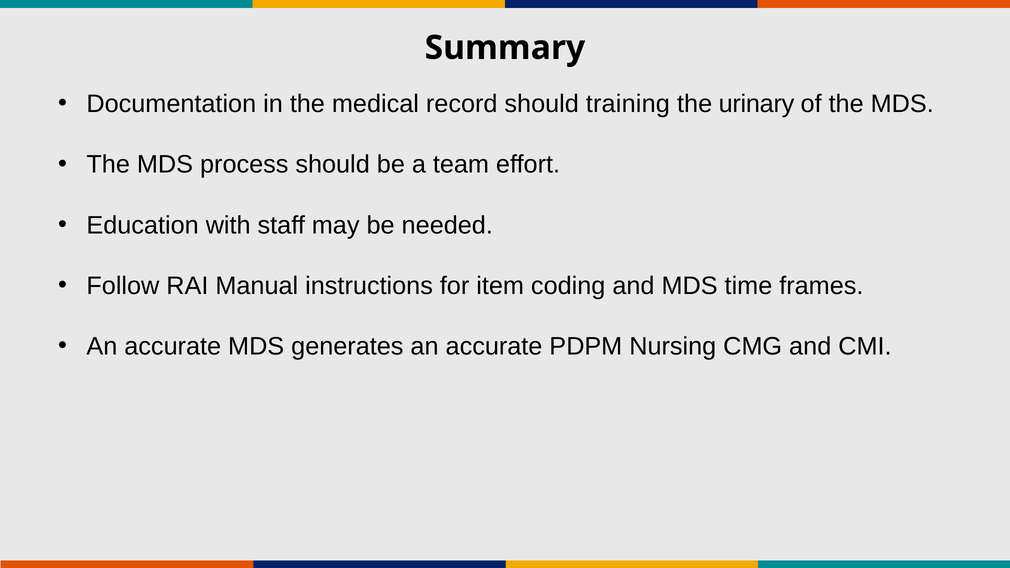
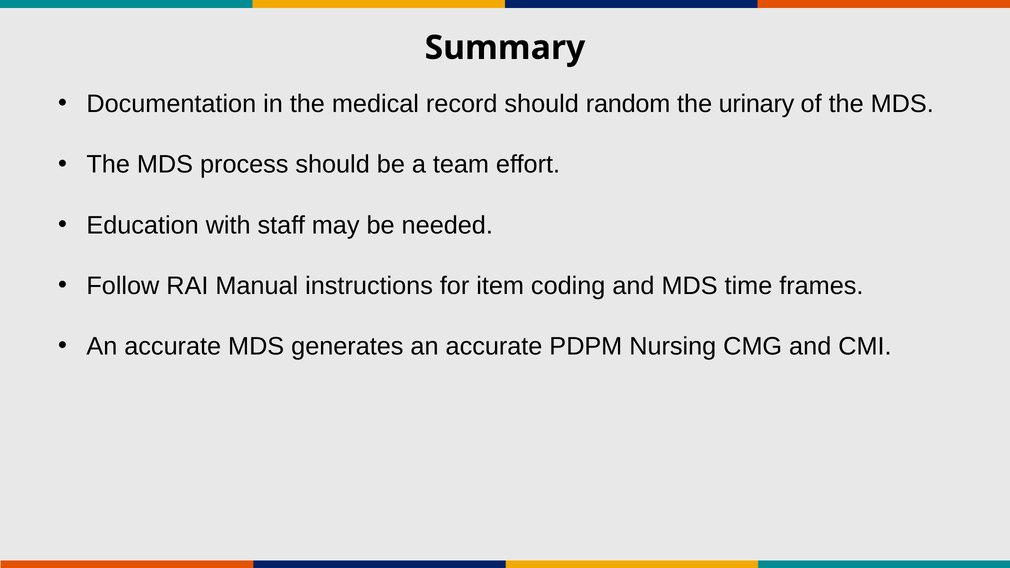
training: training -> random (628, 104)
